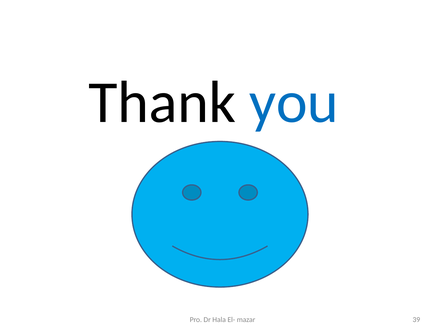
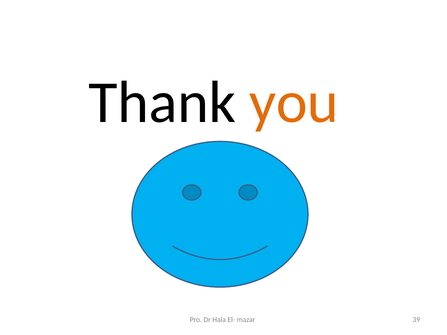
you colour: blue -> orange (294, 103)
